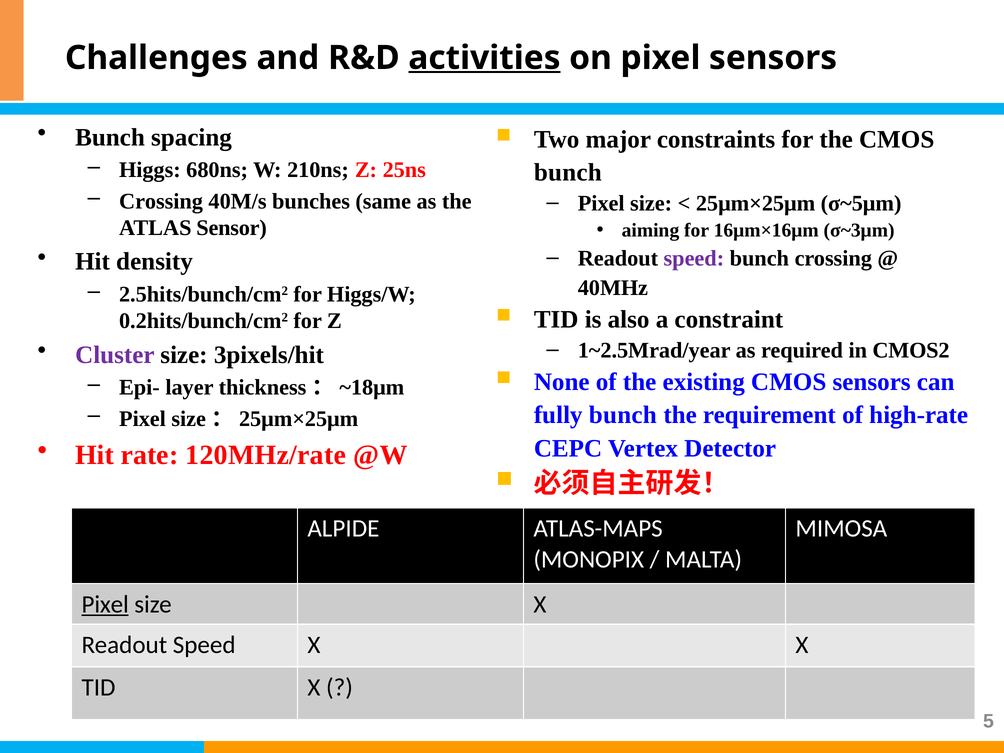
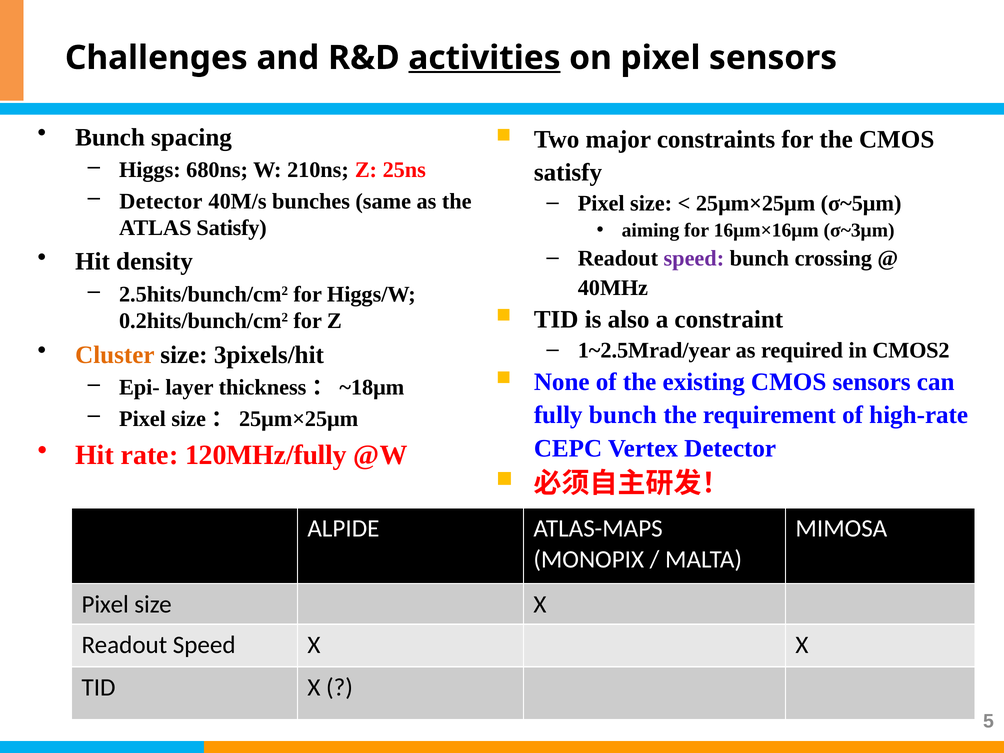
bunch: bunch -> satisfy (568, 172)
Crossing: Crossing -> Detector (161, 201)
ATLAS Sensor: Sensor -> Satisfy (232, 228)
Cluster colour: purple -> orange (115, 355)
120MHz/rate: 120MHz/rate -> 120MHz/fully (266, 455)
Pixel underline: present -> none (105, 604)
